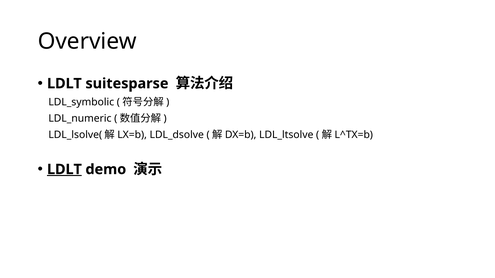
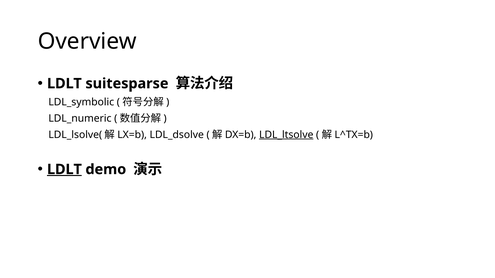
LDL_ltsolve underline: none -> present (286, 135)
